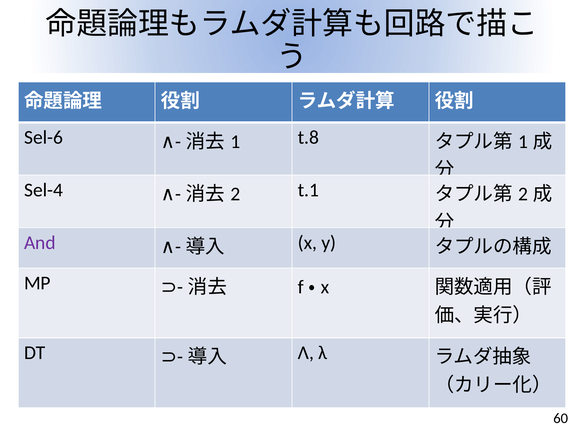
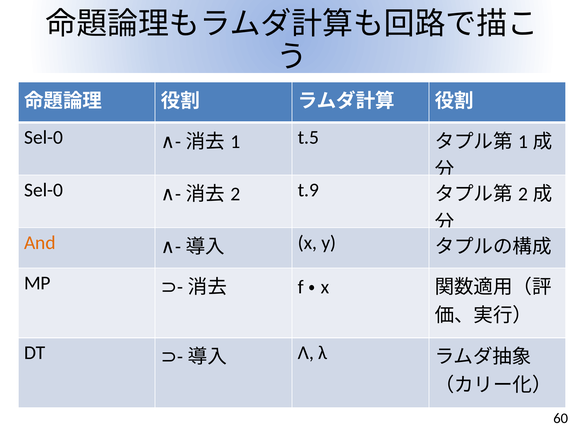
Sel-6: Sel-6 -> Sel-0 (44, 138)
t.8: t.8 -> t.5 (308, 138)
Sel-4: Sel-4 -> Sel-0 (44, 190)
t.1: t.1 -> t.9 (308, 190)
And colour: purple -> orange (40, 243)
